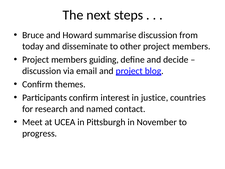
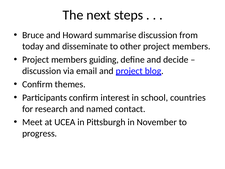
justice: justice -> school (155, 98)
